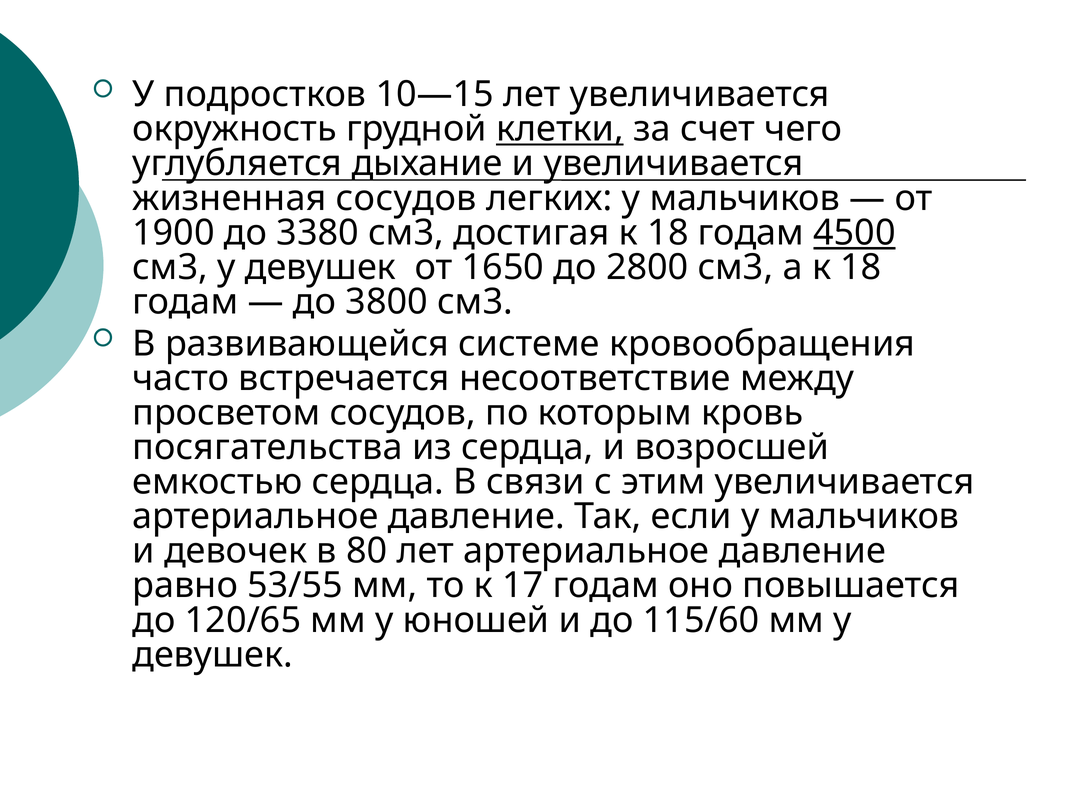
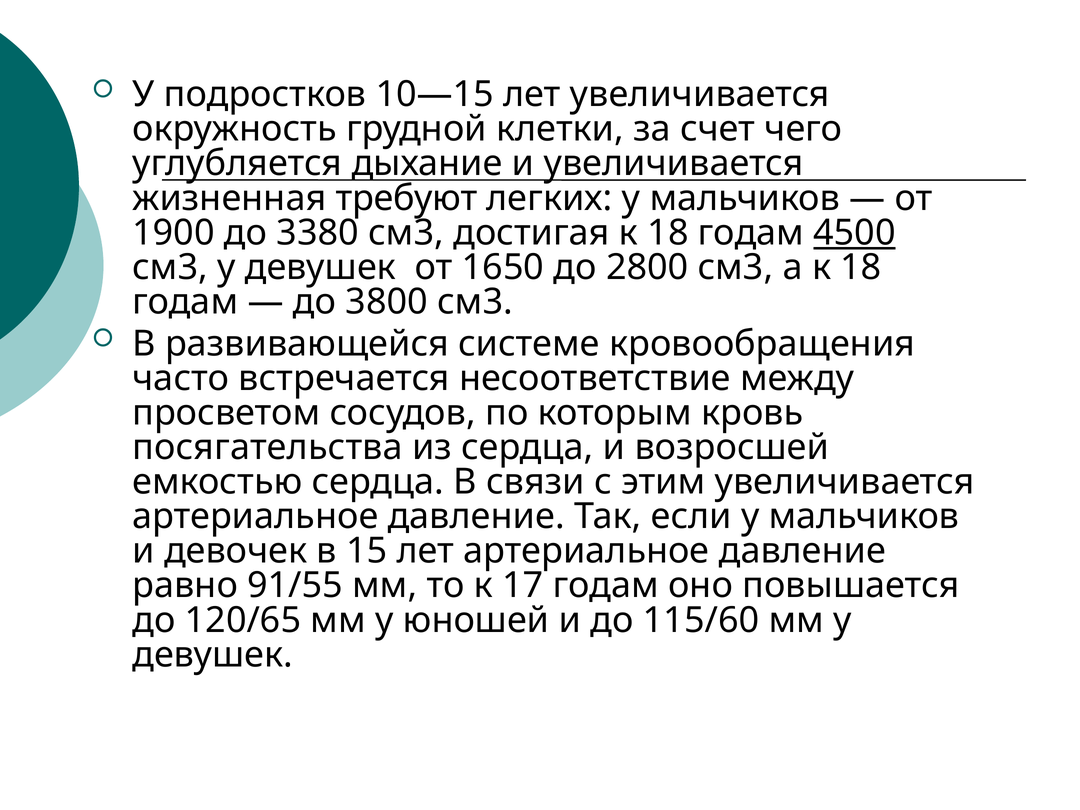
клетки underline: present -> none (560, 129)
жизненная сосудов: сосудов -> требуют (406, 198)
80: 80 -> 15 (367, 551)
53/55: 53/55 -> 91/55 (295, 586)
